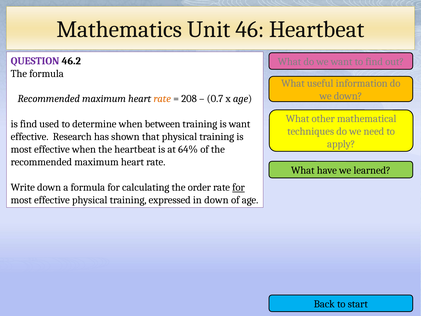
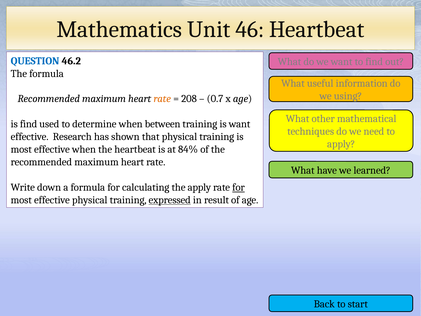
QUESTION colour: purple -> blue (35, 61)
we down: down -> using (348, 96)
64%: 64% -> 84% (188, 149)
the order: order -> apply (199, 187)
expressed underline: none -> present (170, 200)
in down: down -> result (217, 200)
